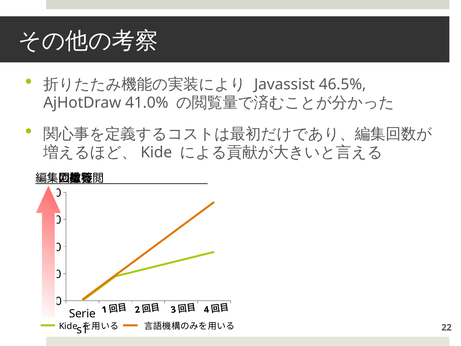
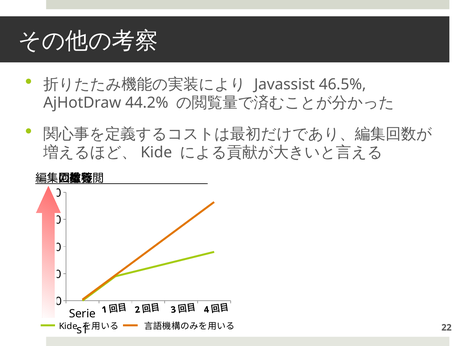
41.0%: 41.0% -> 44.2% (147, 103)
